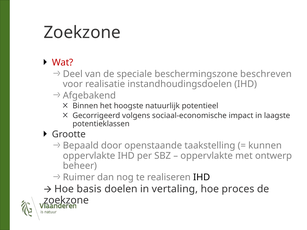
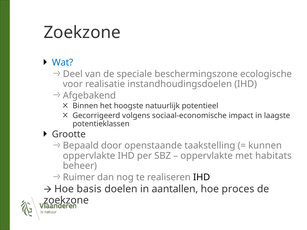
Wat colour: red -> blue (63, 63)
beschreven: beschreven -> ecologische (266, 74)
ontwerp: ontwerp -> habitats (273, 156)
vertaling: vertaling -> aantallen (175, 189)
